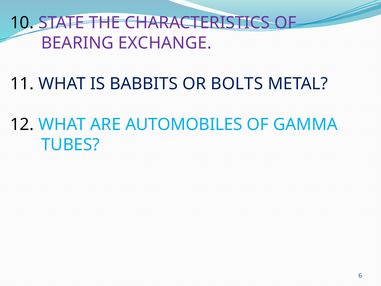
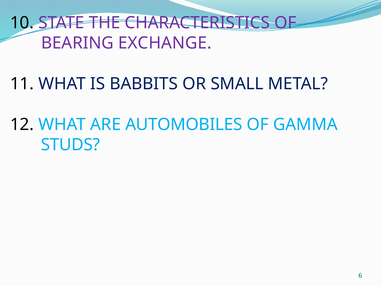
BOLTS: BOLTS -> SMALL (237, 84)
TUBES: TUBES -> STUDS (70, 145)
